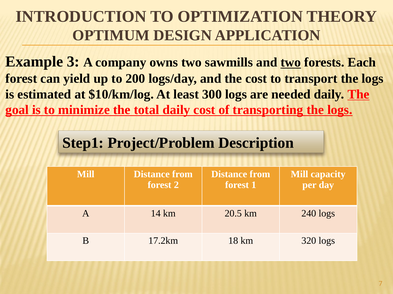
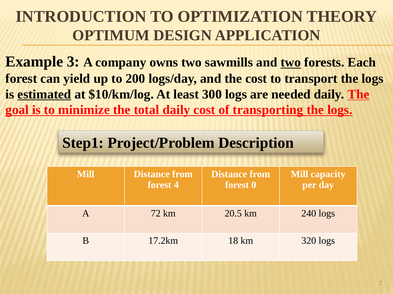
estimated underline: none -> present (44, 94)
2: 2 -> 4 (176, 185)
1: 1 -> 0 (254, 185)
14: 14 -> 72 (156, 214)
